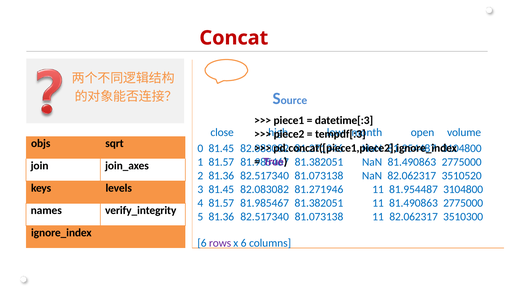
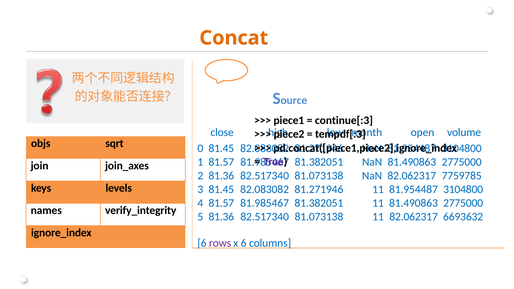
Concat colour: red -> orange (234, 38)
datetime[:3: datetime[:3 -> continue[:3 (344, 121)
3510520: 3510520 -> 7759785 (462, 176)
3510300: 3510300 -> 6693632 (463, 217)
